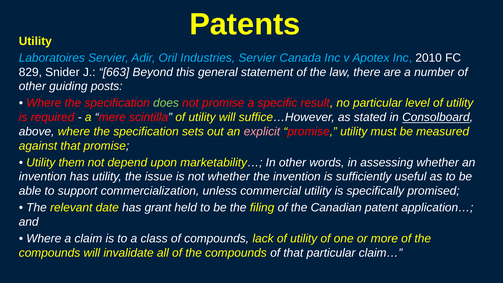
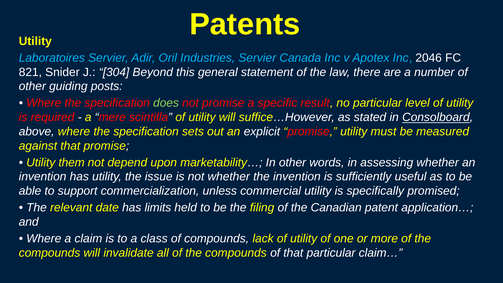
2010: 2010 -> 2046 (429, 58)
829: 829 -> 821 (30, 72)
663: 663 -> 304 (114, 72)
explicit colour: pink -> white (262, 132)
grant: grant -> limits (158, 208)
